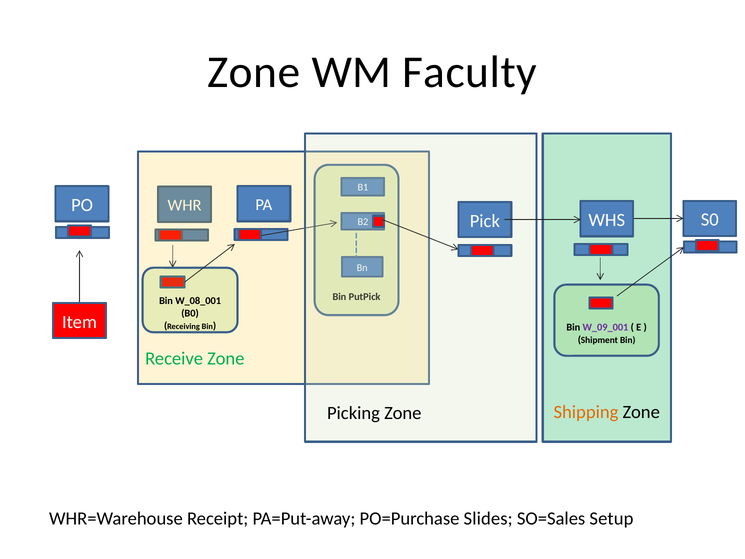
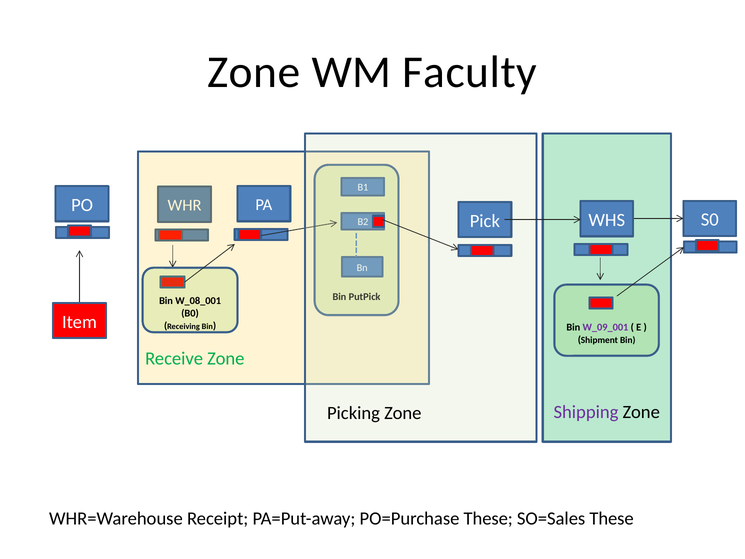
Shipping colour: orange -> purple (586, 412)
PO=Purchase Slides: Slides -> These (488, 518)
SO=Sales Setup: Setup -> These (612, 518)
